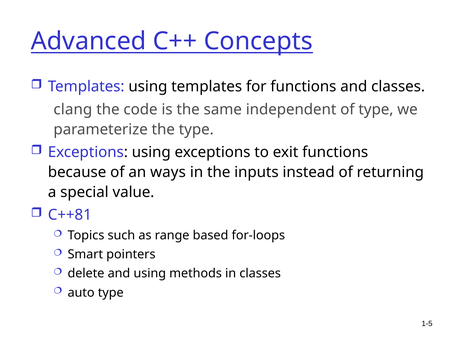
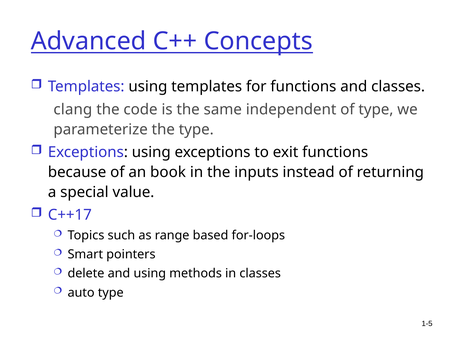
ways: ways -> book (168, 172)
C++81: C++81 -> C++17 (70, 215)
